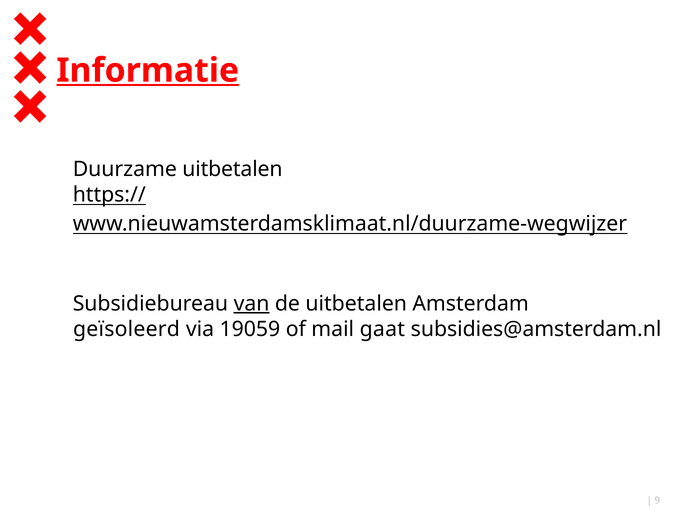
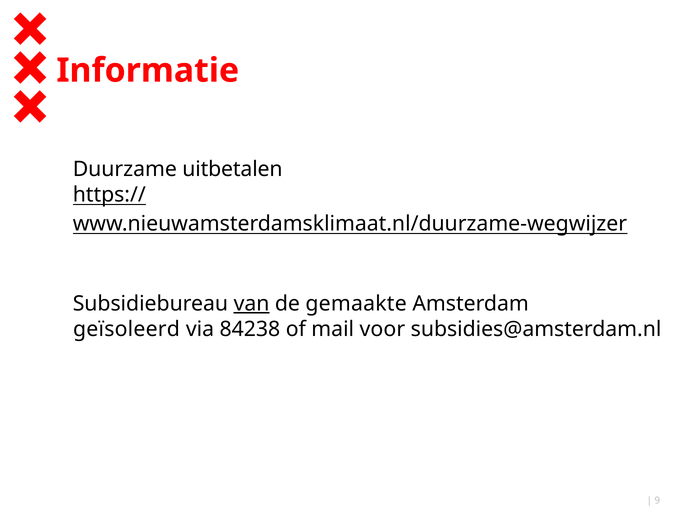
Informatie underline: present -> none (148, 71)
de uitbetalen: uitbetalen -> gemaakte (356, 304)
19059: 19059 -> 84238 (250, 329)
gaat: gaat -> voor (382, 329)
